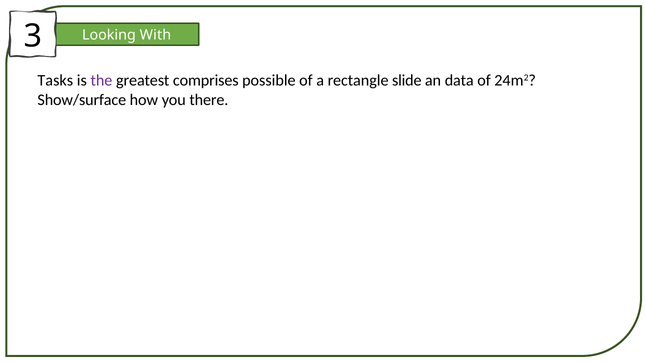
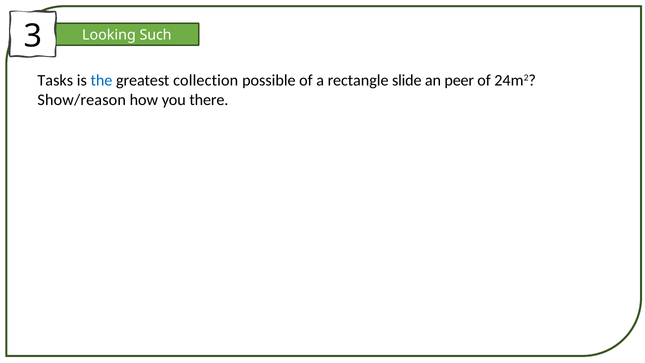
With: With -> Such (156, 35)
the colour: purple -> blue (101, 80)
comprises: comprises -> collection (206, 80)
data: data -> peer (459, 80)
Show/surface: Show/surface -> Show/reason (82, 100)
